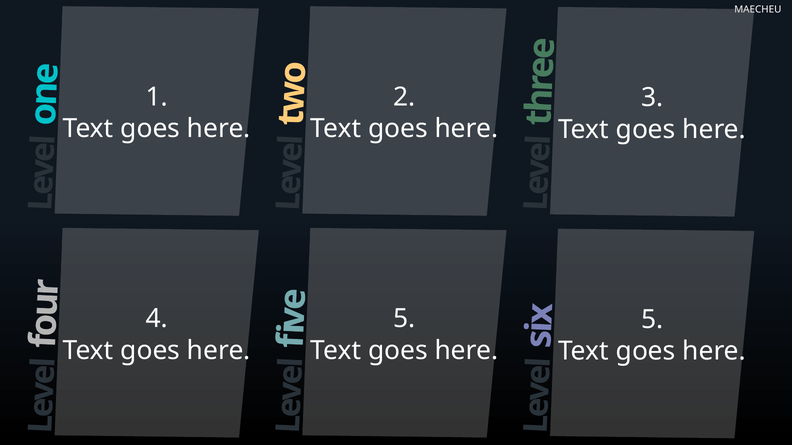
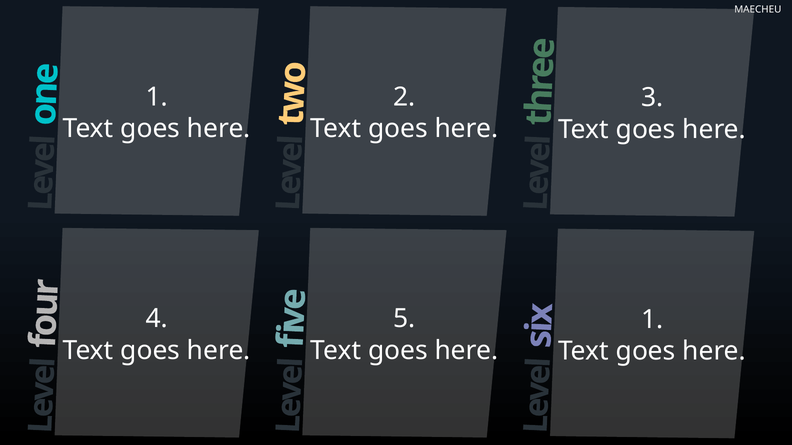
5: 5 -> 1 (652, 320)
